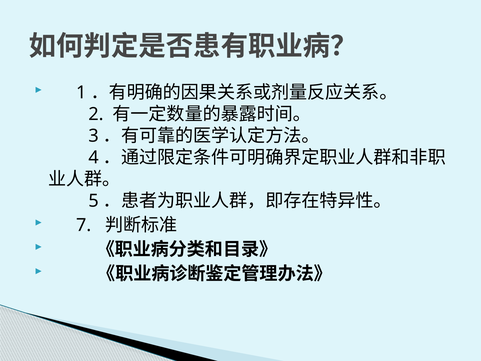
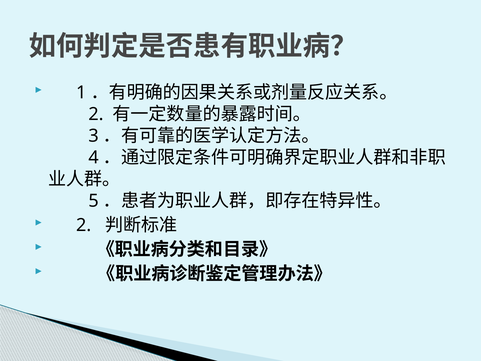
7: 7 -> 2 (84, 225)
